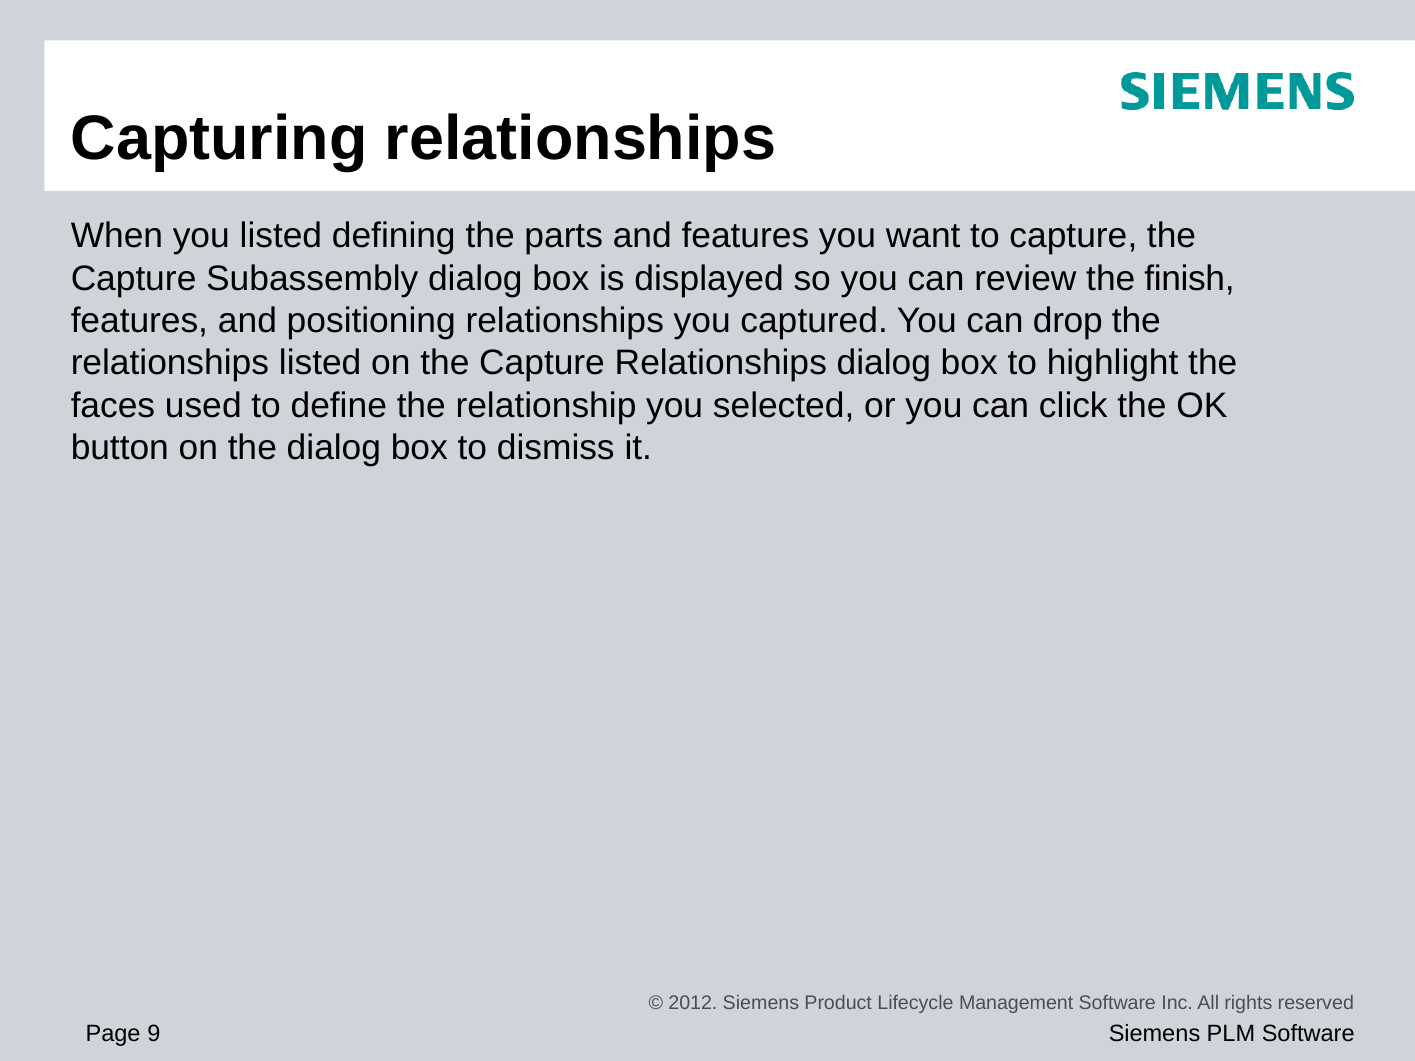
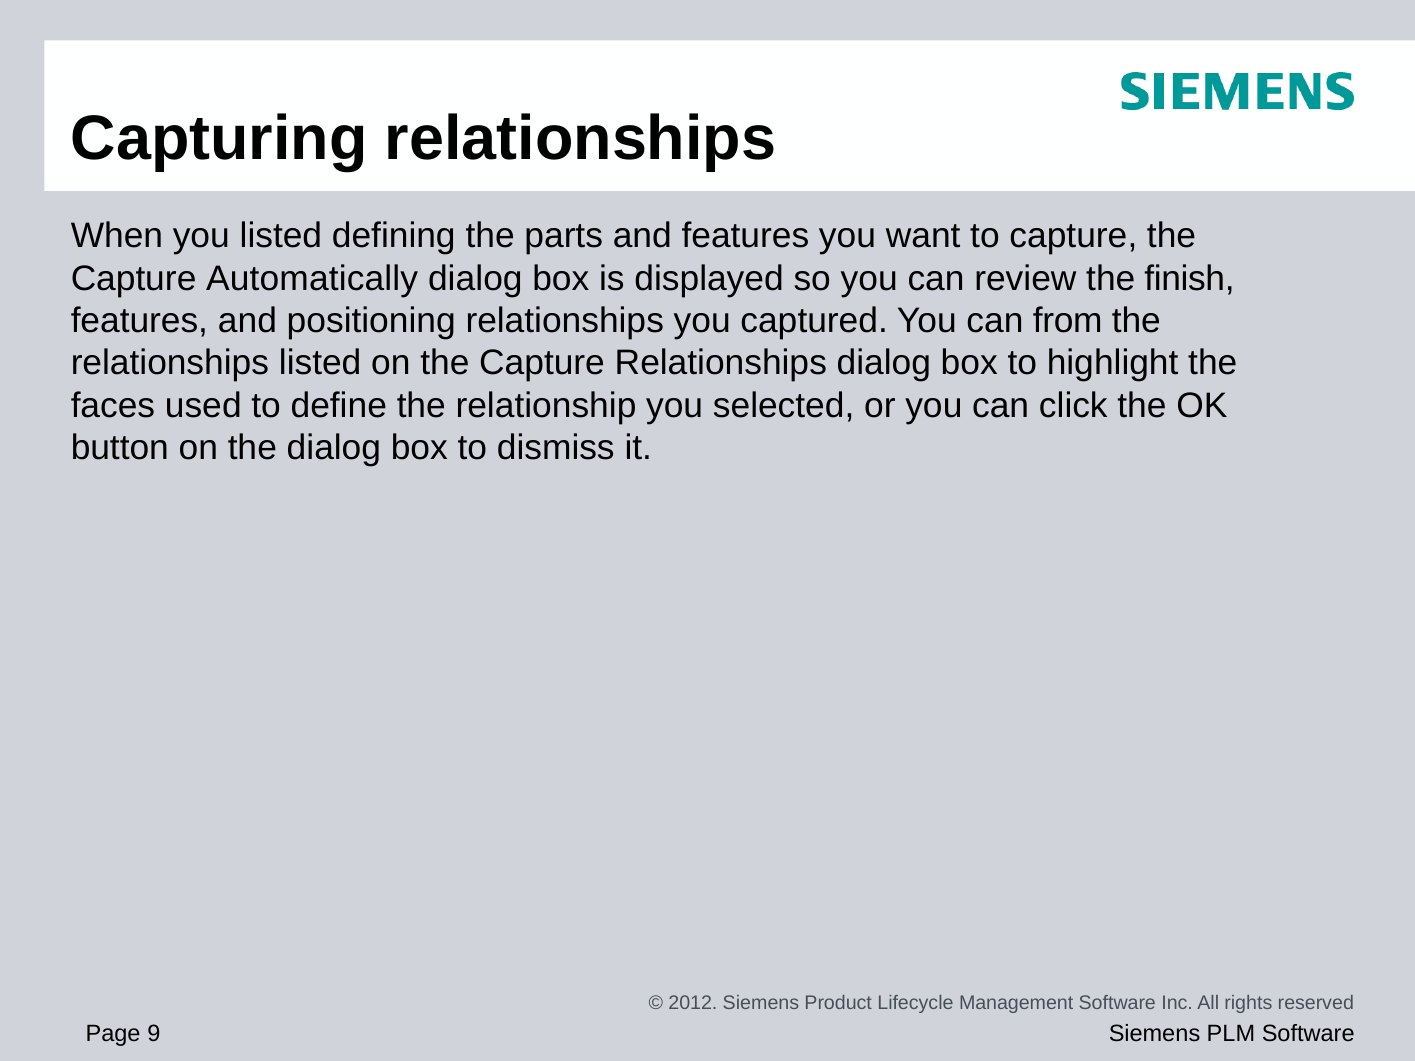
Subassembly: Subassembly -> Automatically (312, 278)
drop: drop -> from (1068, 321)
